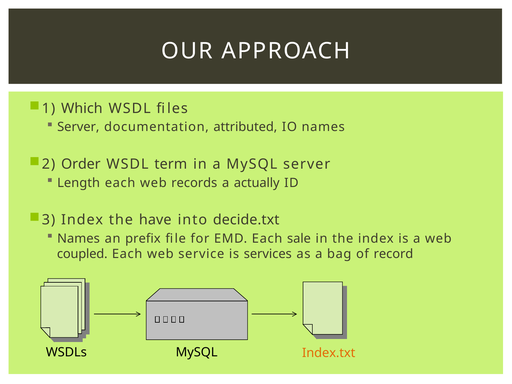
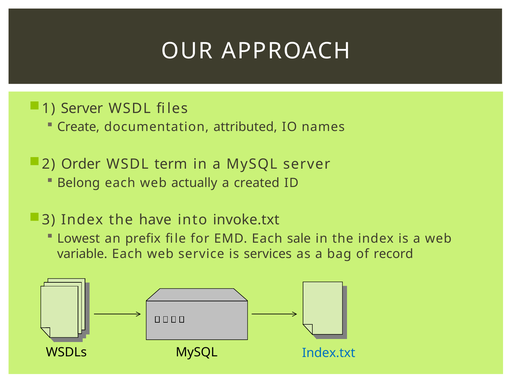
1 Which: Which -> Server (82, 108)
Server: Server -> Create (78, 127)
Length: Length -> Belong (79, 183)
records: records -> actually (194, 183)
actually: actually -> created (257, 183)
decide.txt: decide.txt -> invoke.txt (246, 220)
Names: Names -> Lowest (79, 239)
coupled: coupled -> variable (82, 254)
Index.txt colour: orange -> blue (329, 353)
